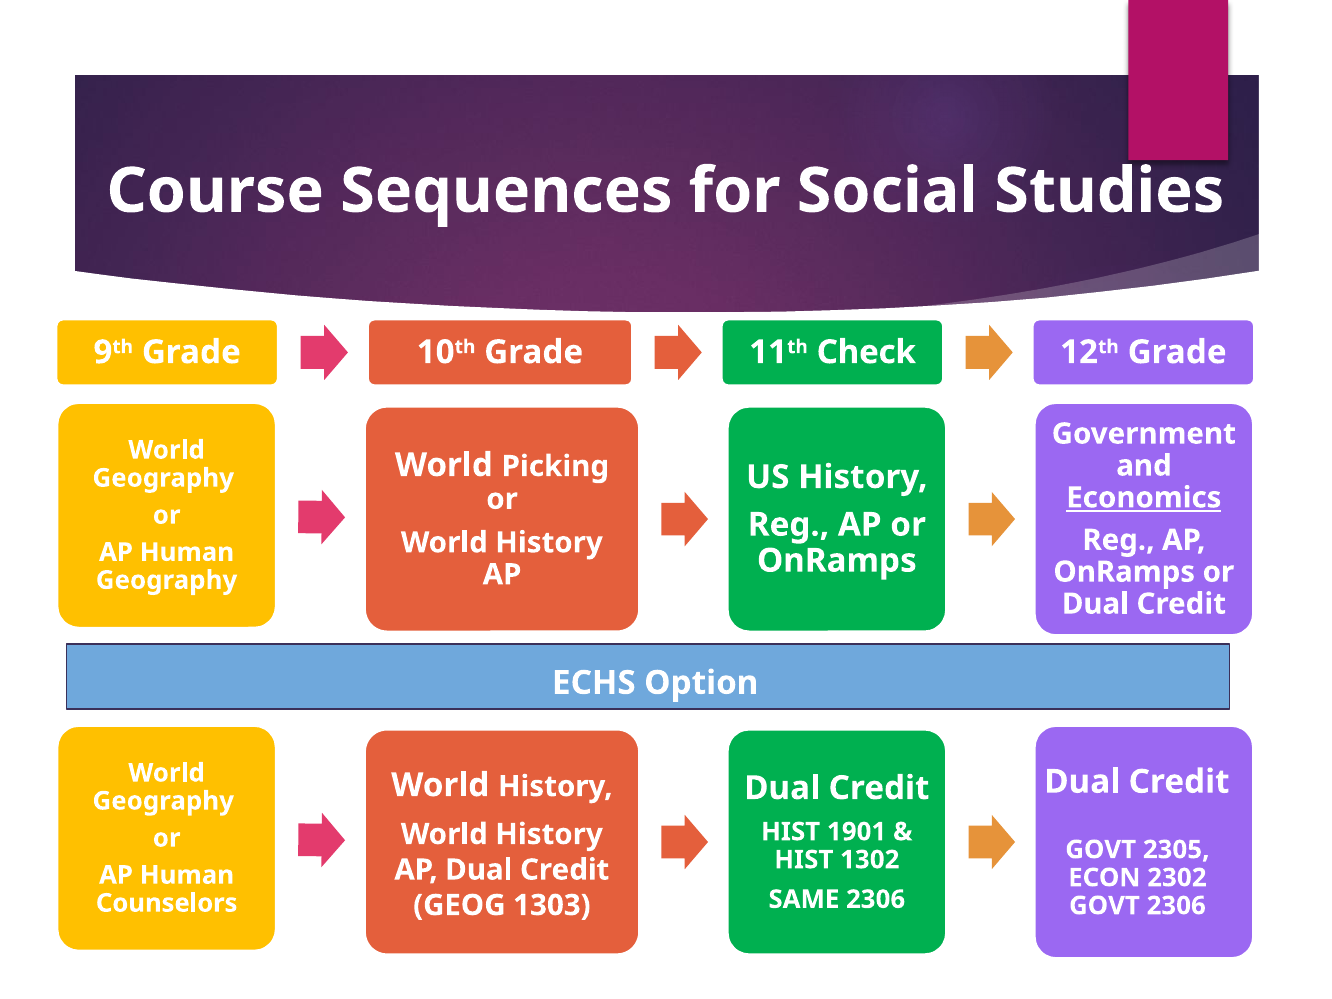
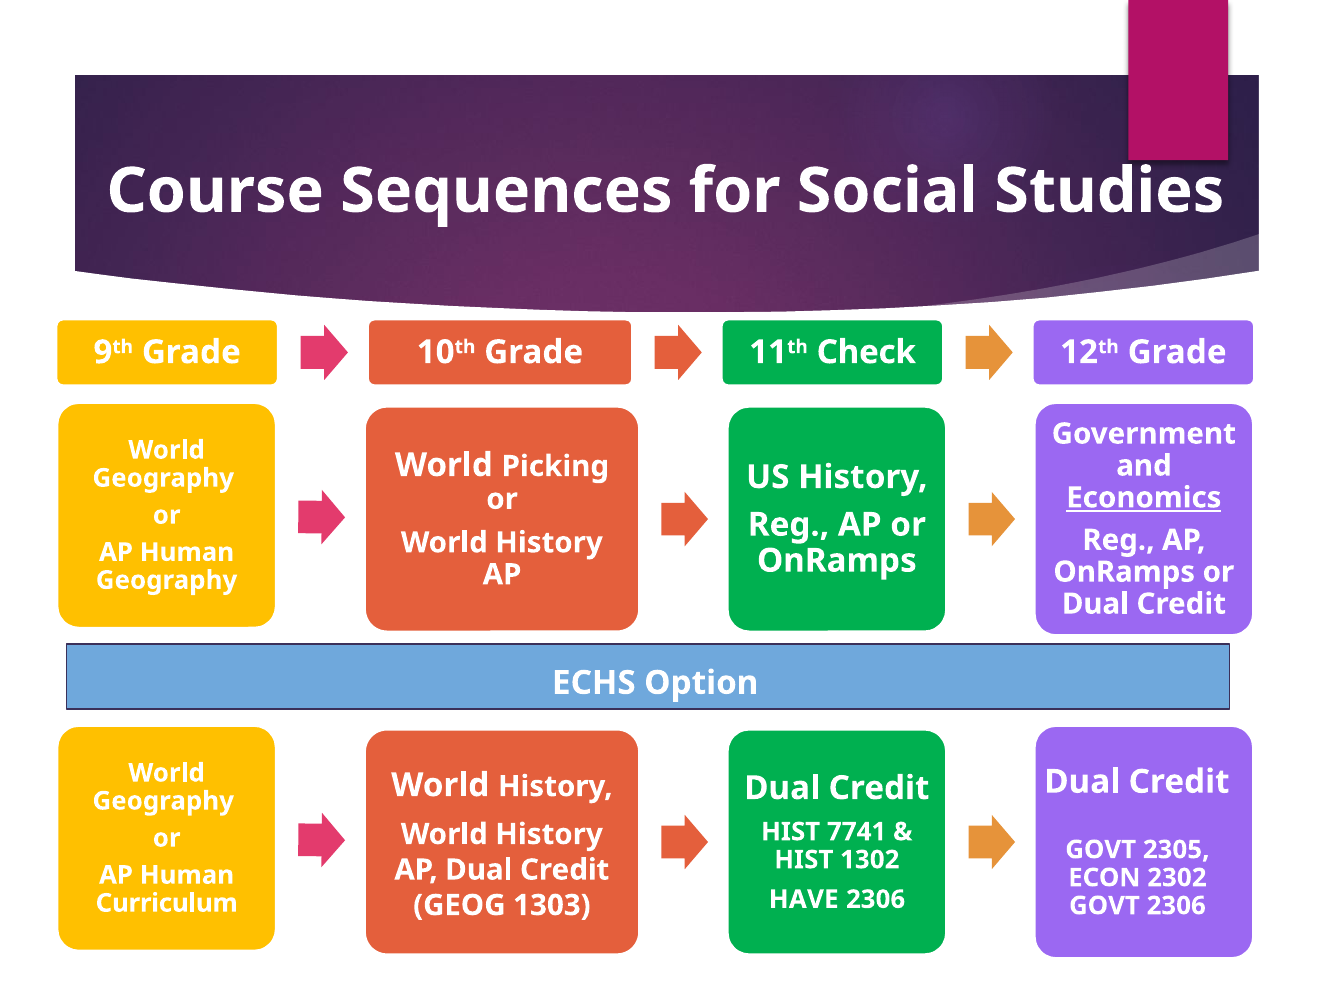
1901: 1901 -> 7741 (857, 832)
SAME: SAME -> HAVE (804, 899)
Counselors: Counselors -> Curriculum (167, 903)
